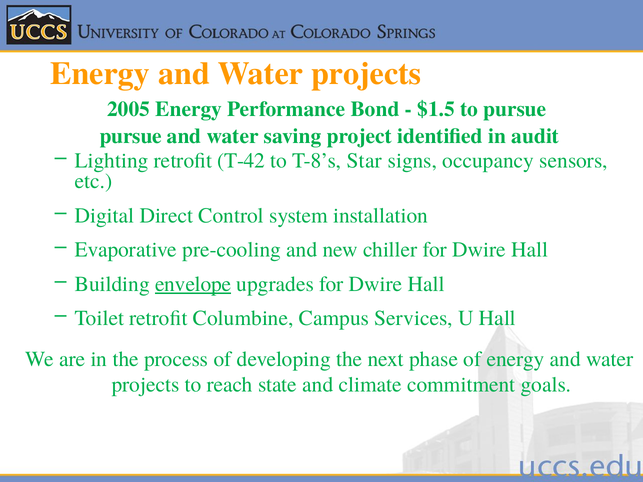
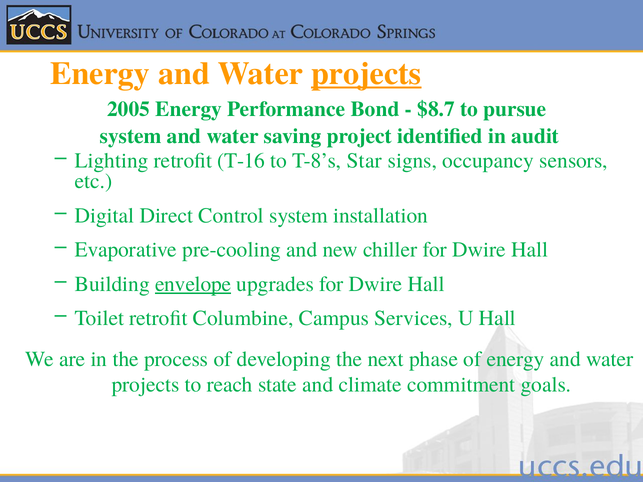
projects underline: none -> present (366, 74)
$1.5: $1.5 -> $8.7 (436, 109)
pursue: pursue -> system (131, 136)
T-42: T-42 -> T-16 (241, 161)
